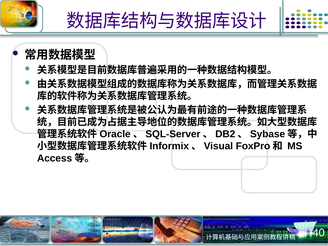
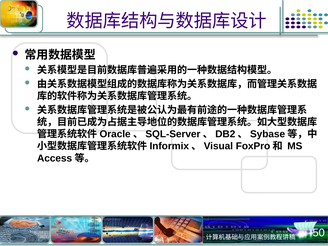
40: 40 -> 50 (319, 233)
